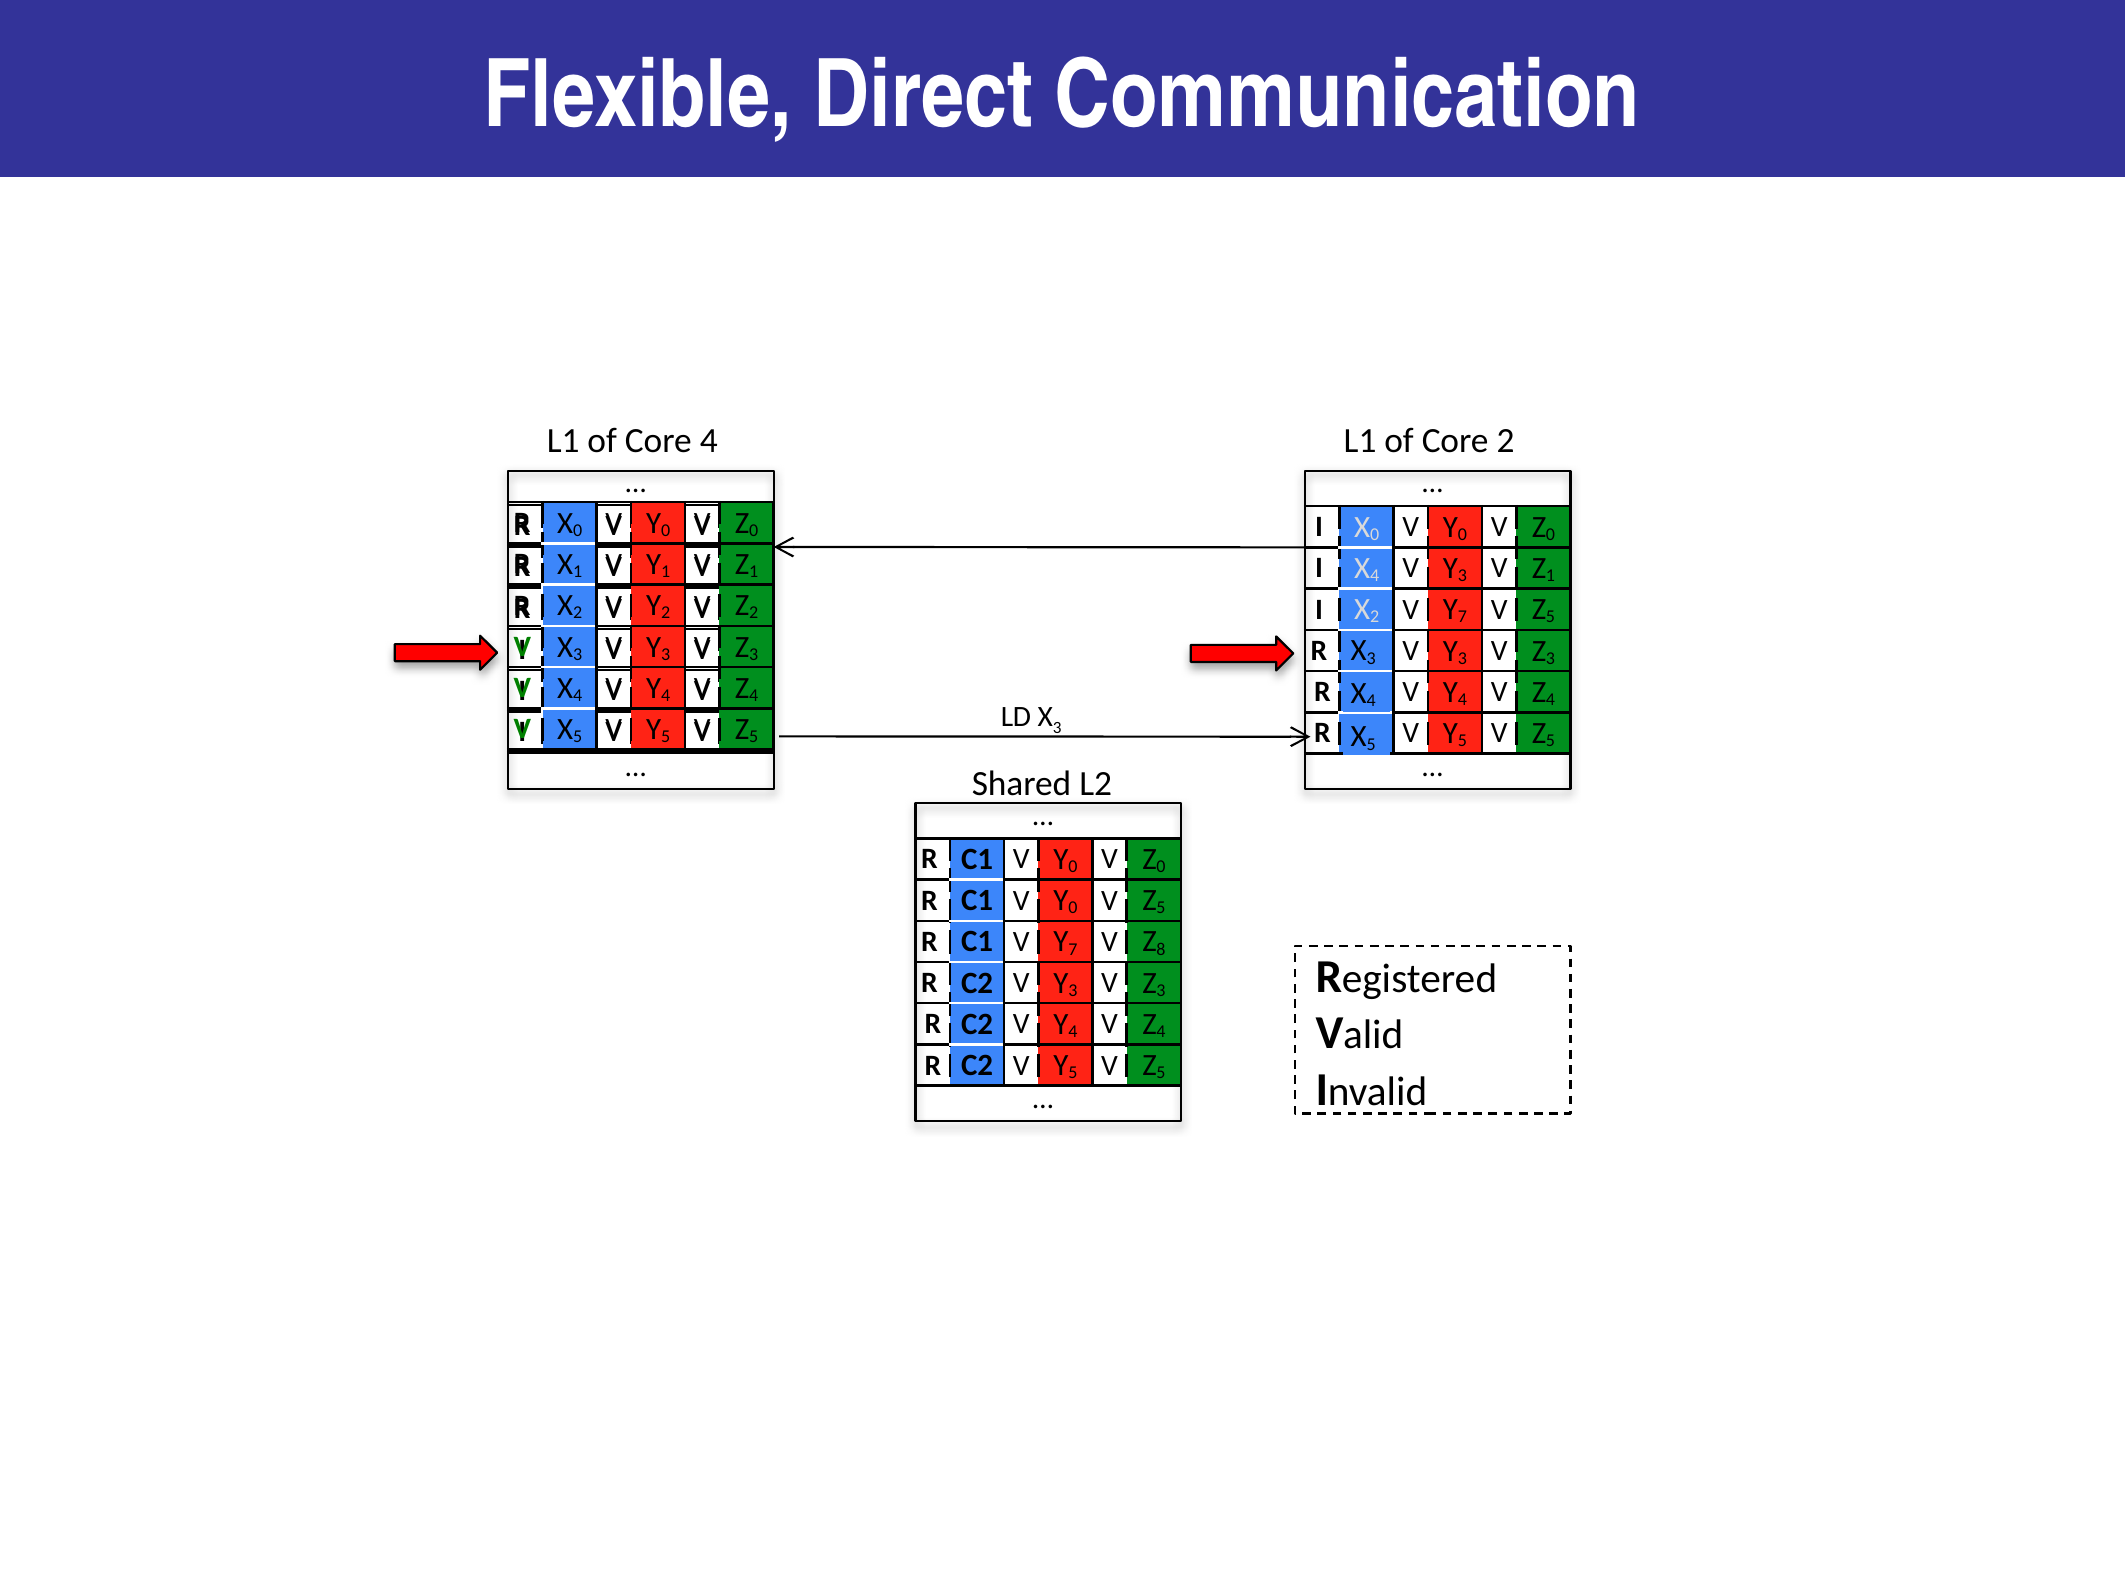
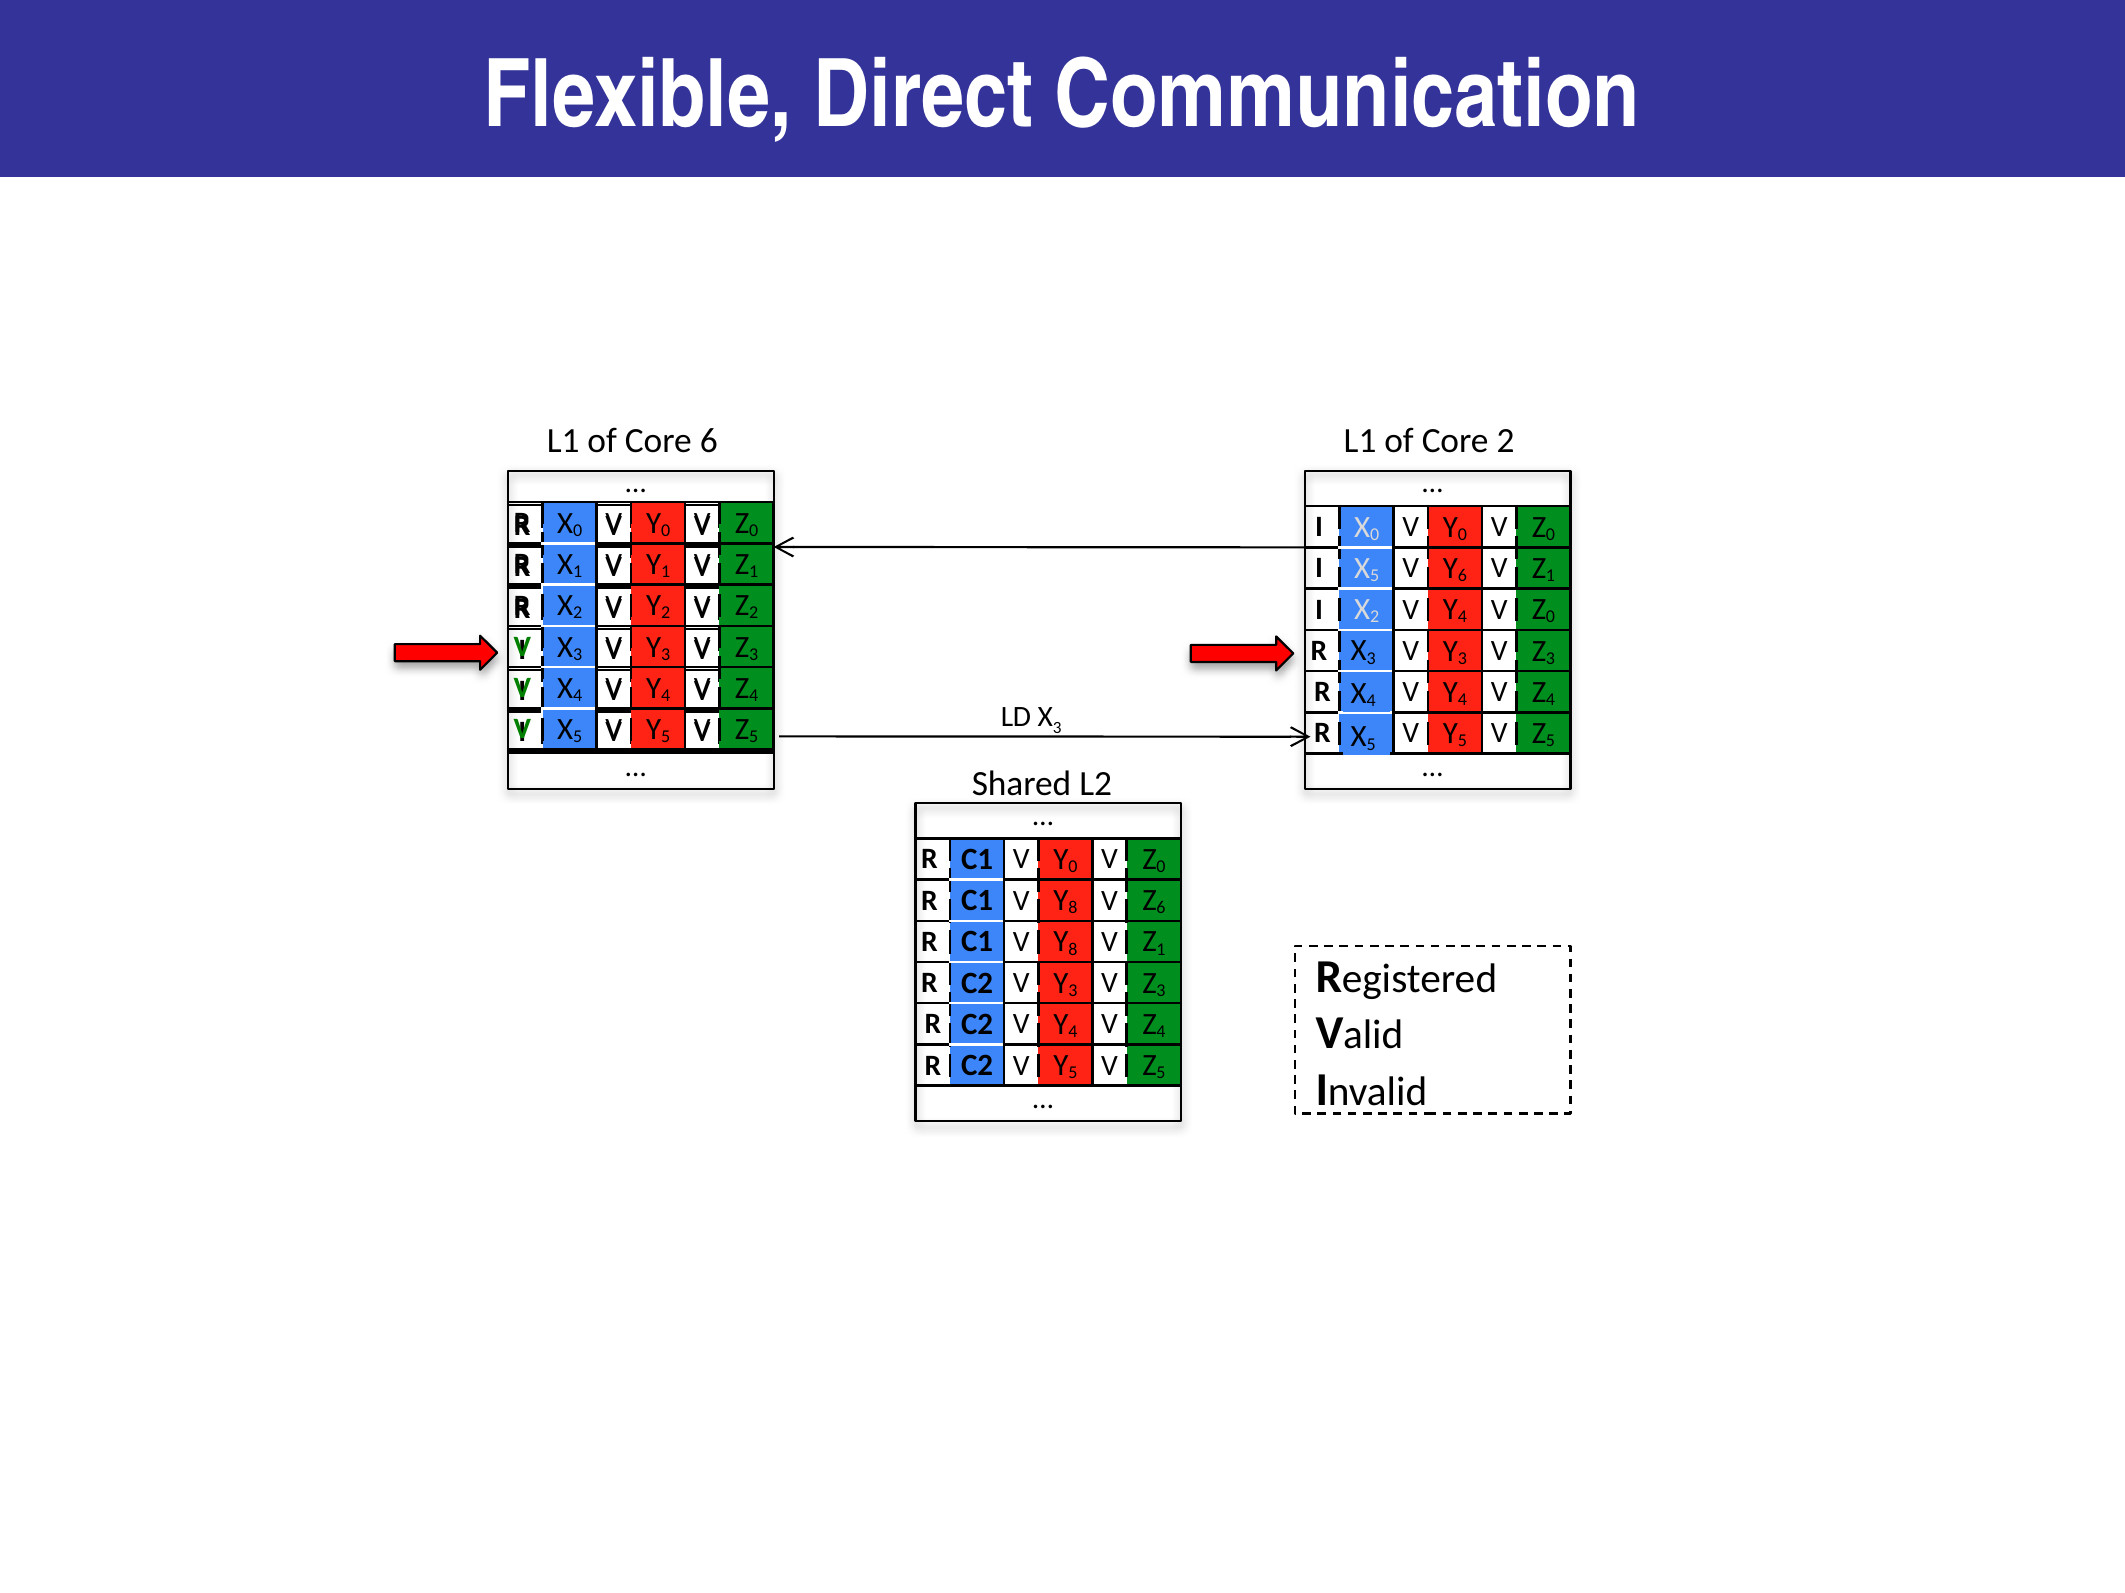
Core 4: 4 -> 6 (709, 441)
4: 4 -> 5 (1375, 576)
3: 3 -> 6 (1462, 576)
7: 7 -> 4 (1462, 617)
5: 5 -> 0 (1551, 617)
0: 0 -> 8 (1073, 908)
5: 5 -> 6 (1161, 908)
7: 7 -> 8 (1073, 950)
8: 8 -> 1 (1161, 950)
